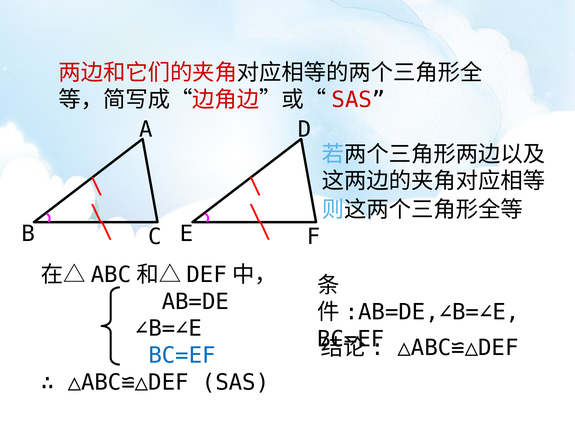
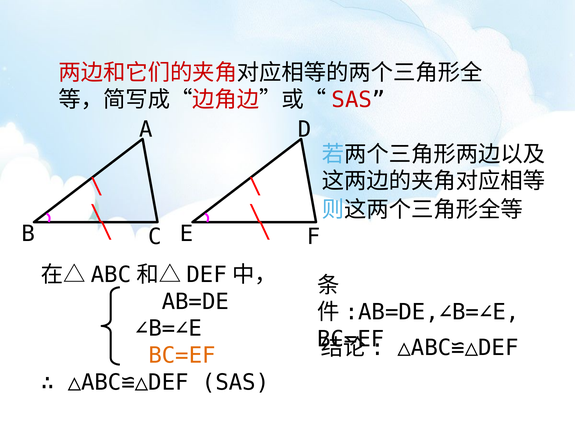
BC=EF colour: blue -> orange (182, 355)
